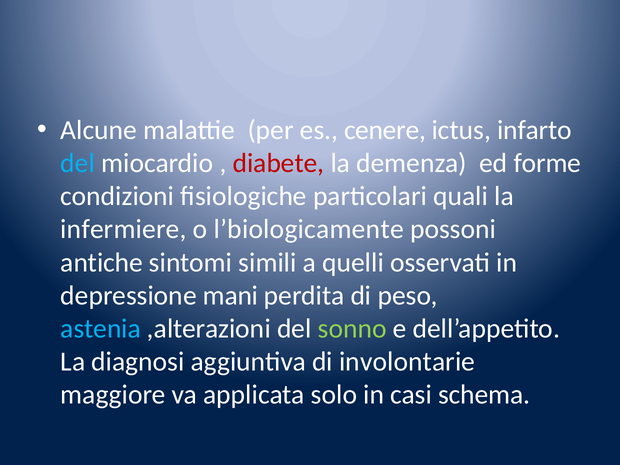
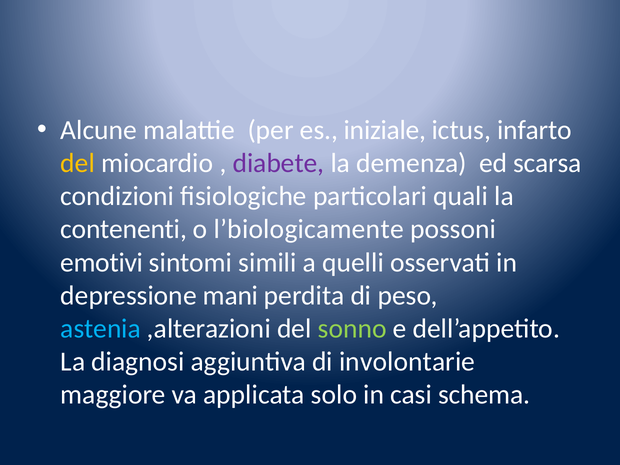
cenere: cenere -> iniziale (385, 130)
del colour: light blue -> yellow (78, 163)
diabete colour: red -> purple (278, 163)
forme: forme -> scarsa (547, 163)
infermiere: infermiere -> contenenti (124, 229)
antiche: antiche -> emotivi (102, 262)
